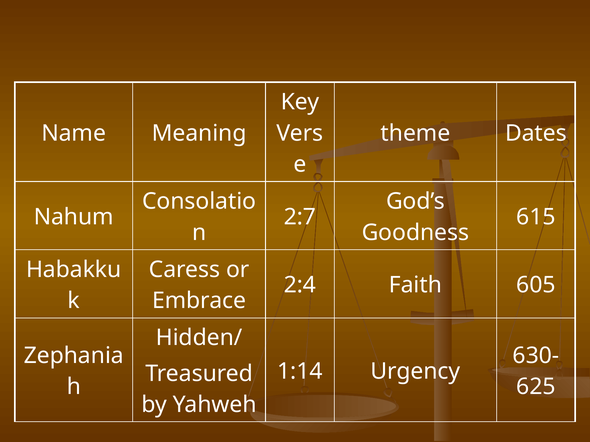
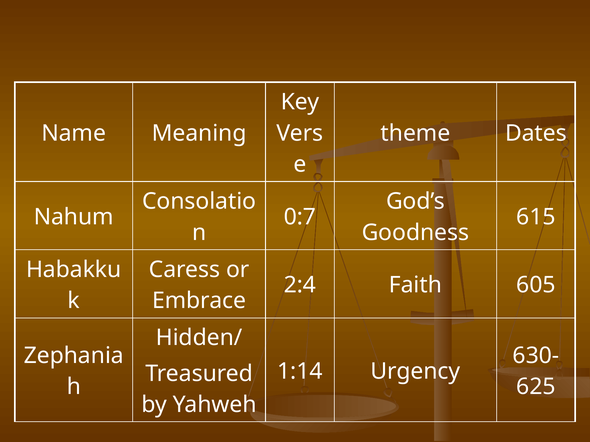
2:7: 2:7 -> 0:7 (300, 217)
